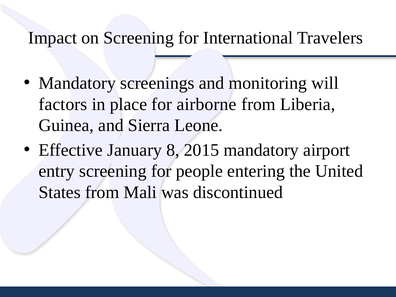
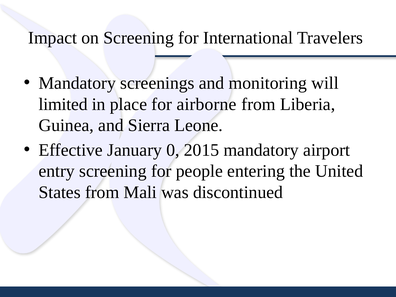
factors: factors -> limited (63, 104)
8: 8 -> 0 (173, 150)
